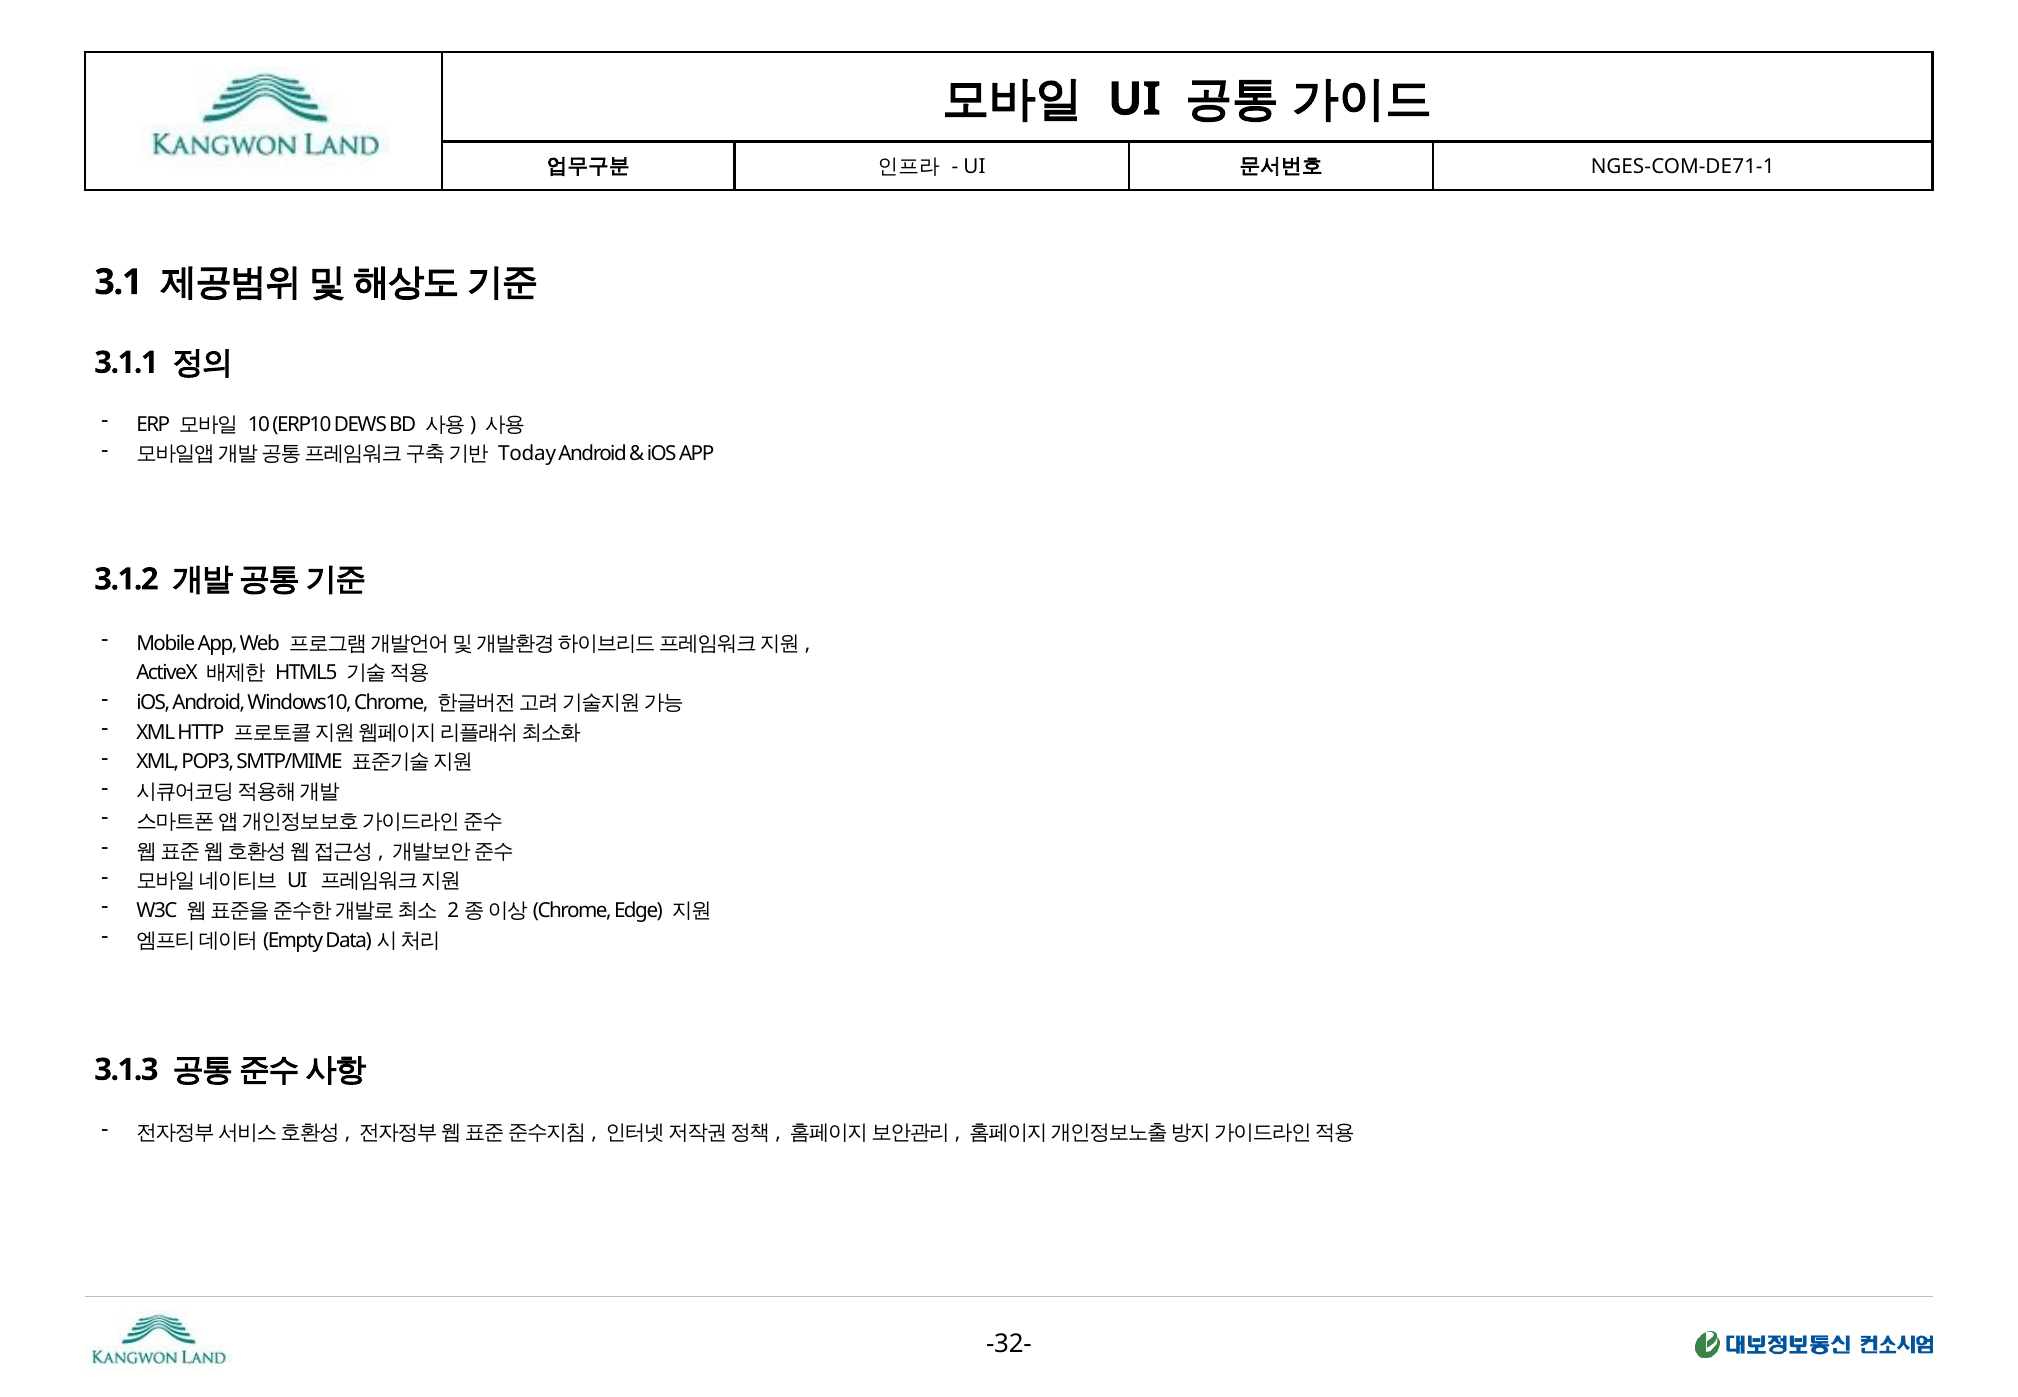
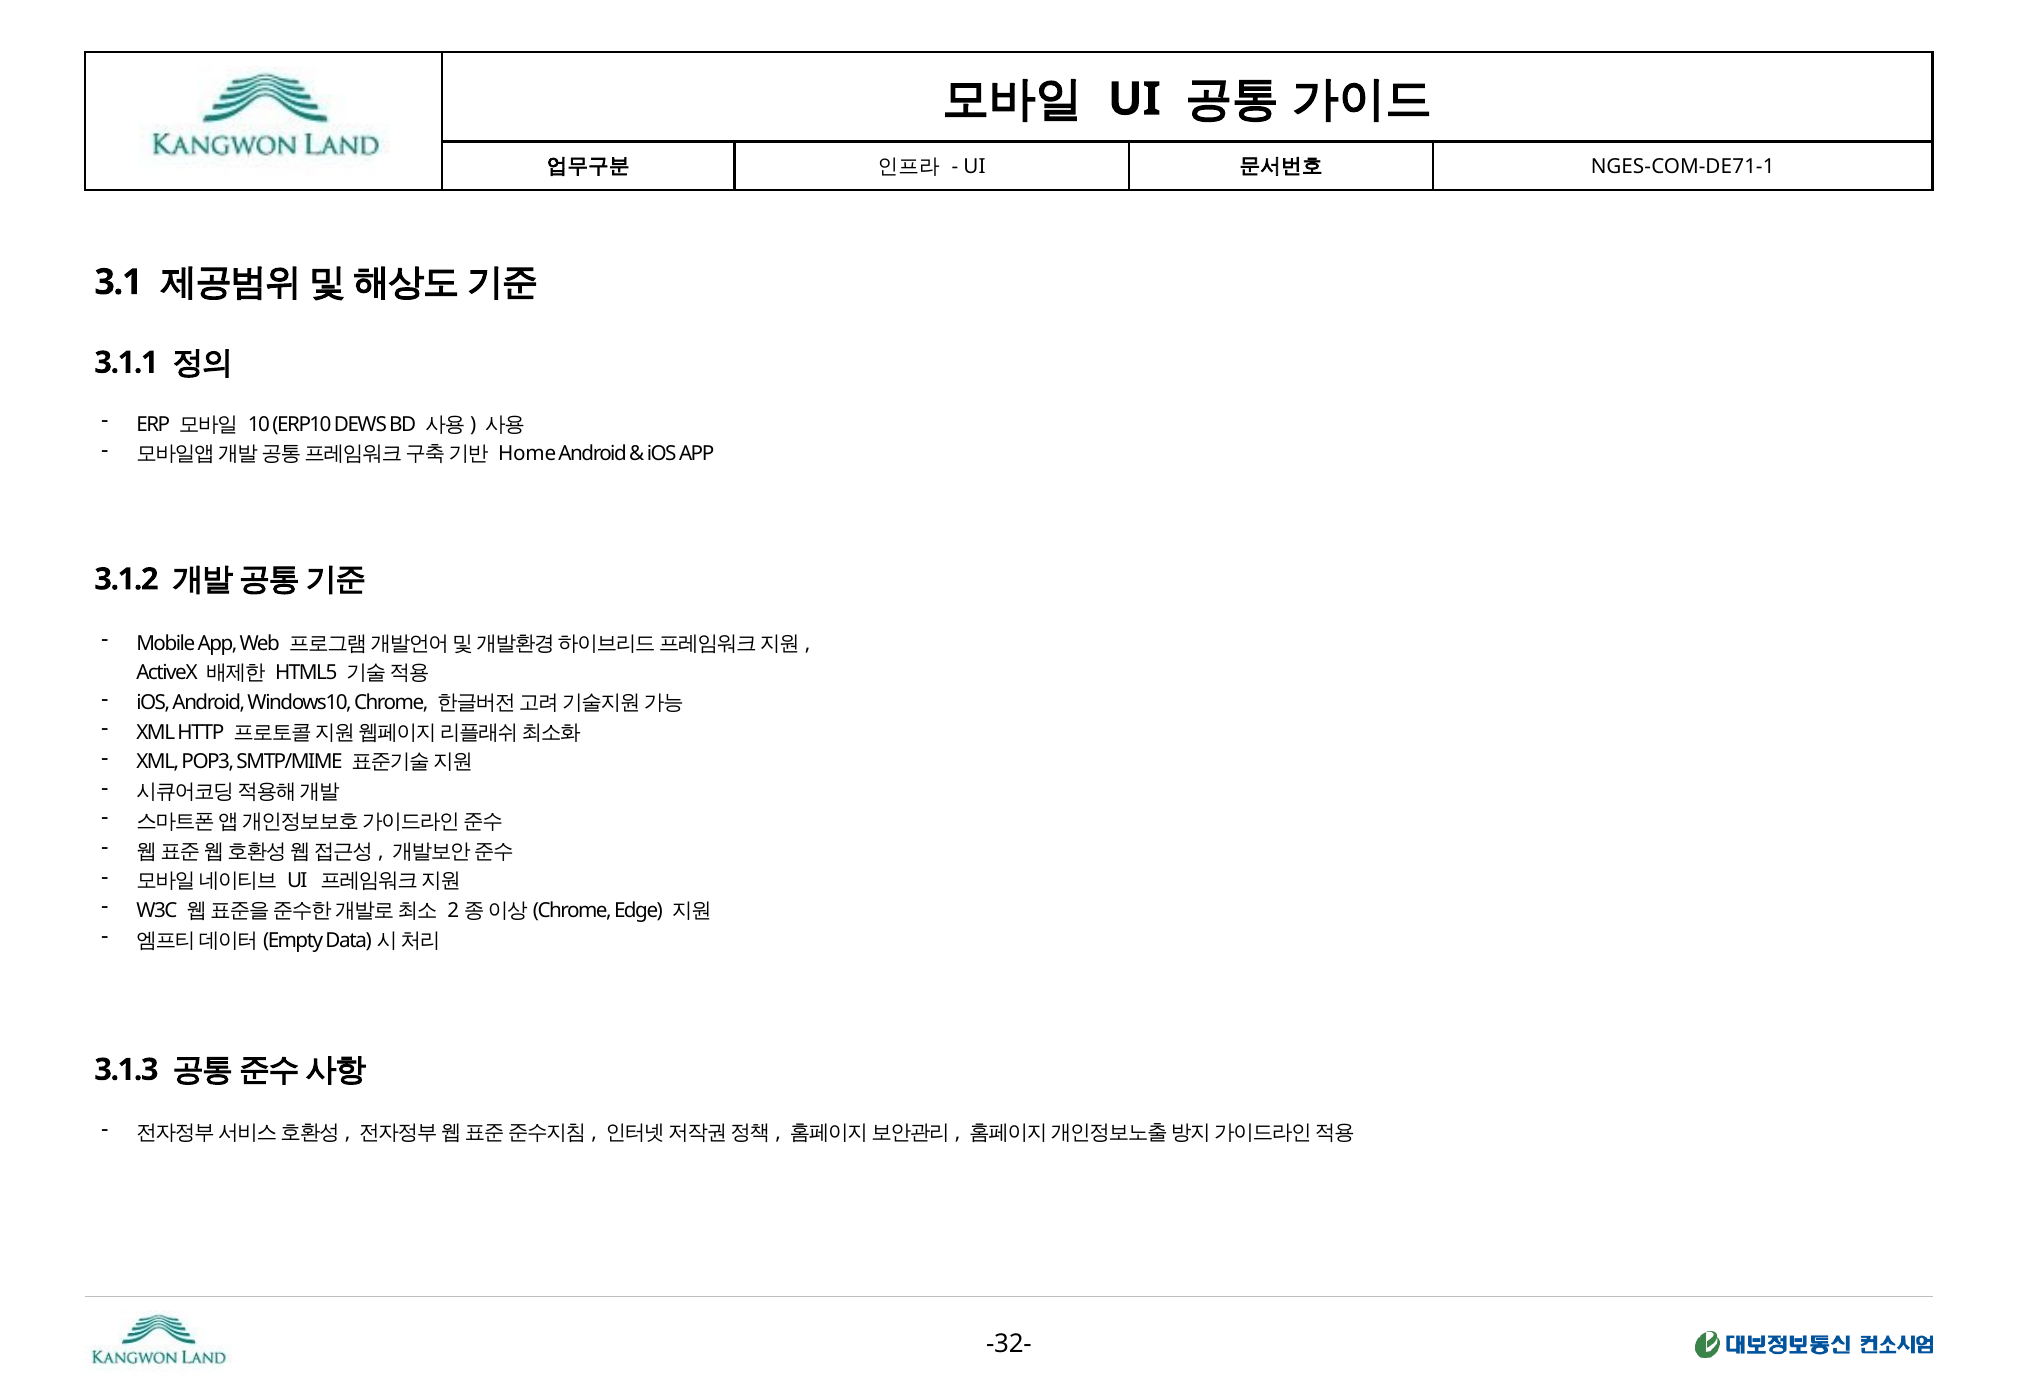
Today: Today -> Home (527, 454)
